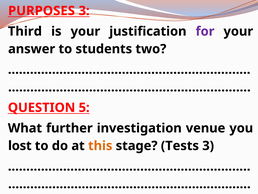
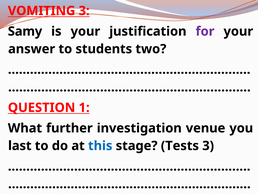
PURPOSES: PURPOSES -> VOMITING (42, 11)
Third: Third -> Samy (25, 31)
5: 5 -> 1 (84, 107)
lost: lost -> last (20, 145)
this colour: orange -> blue (100, 145)
